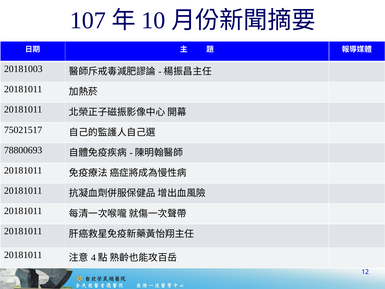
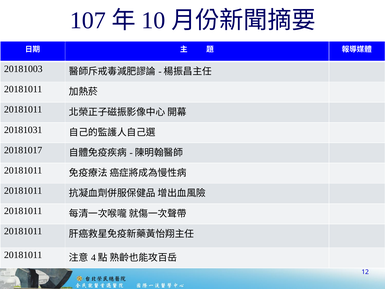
75021517: 75021517 -> 20181031 (23, 130)
78800693: 78800693 -> 20181017 (23, 150)
